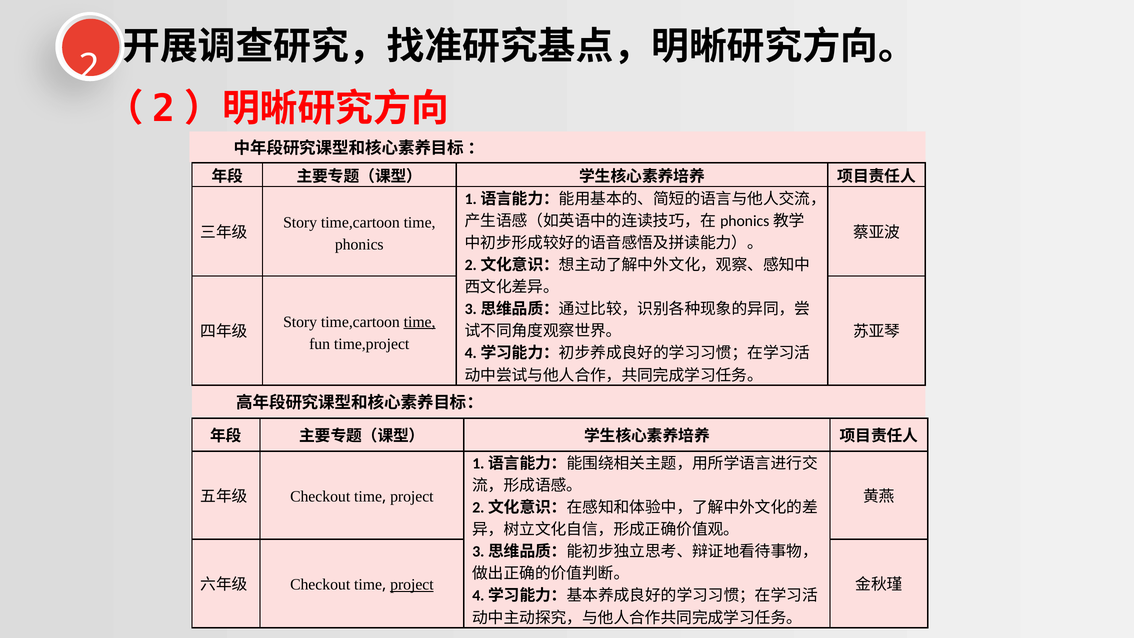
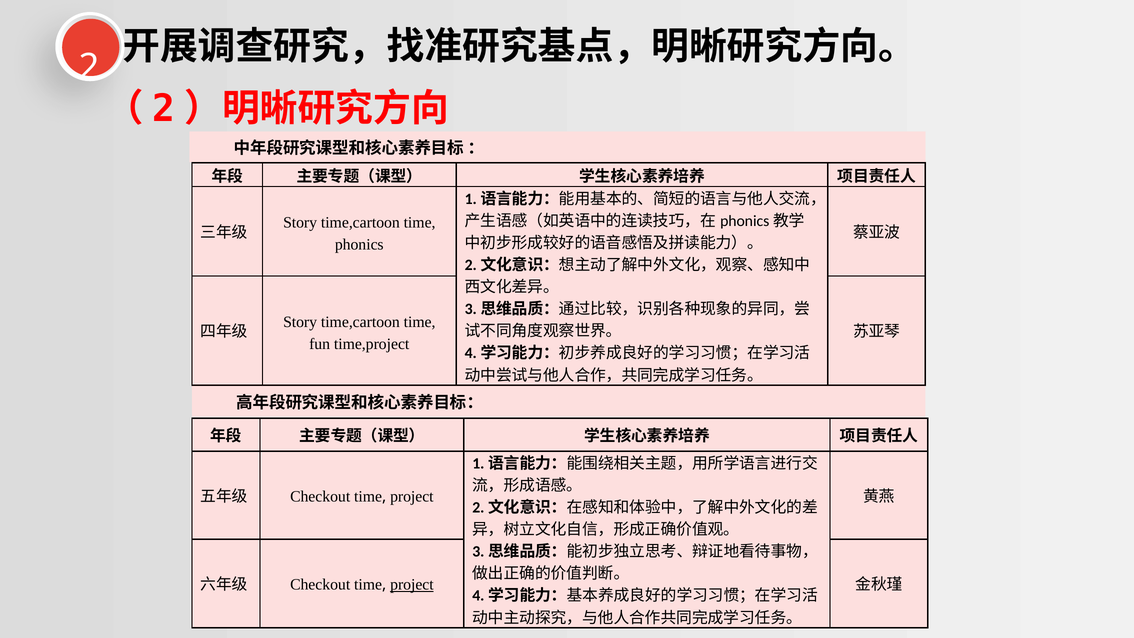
time underline: present -> none (420, 322)
